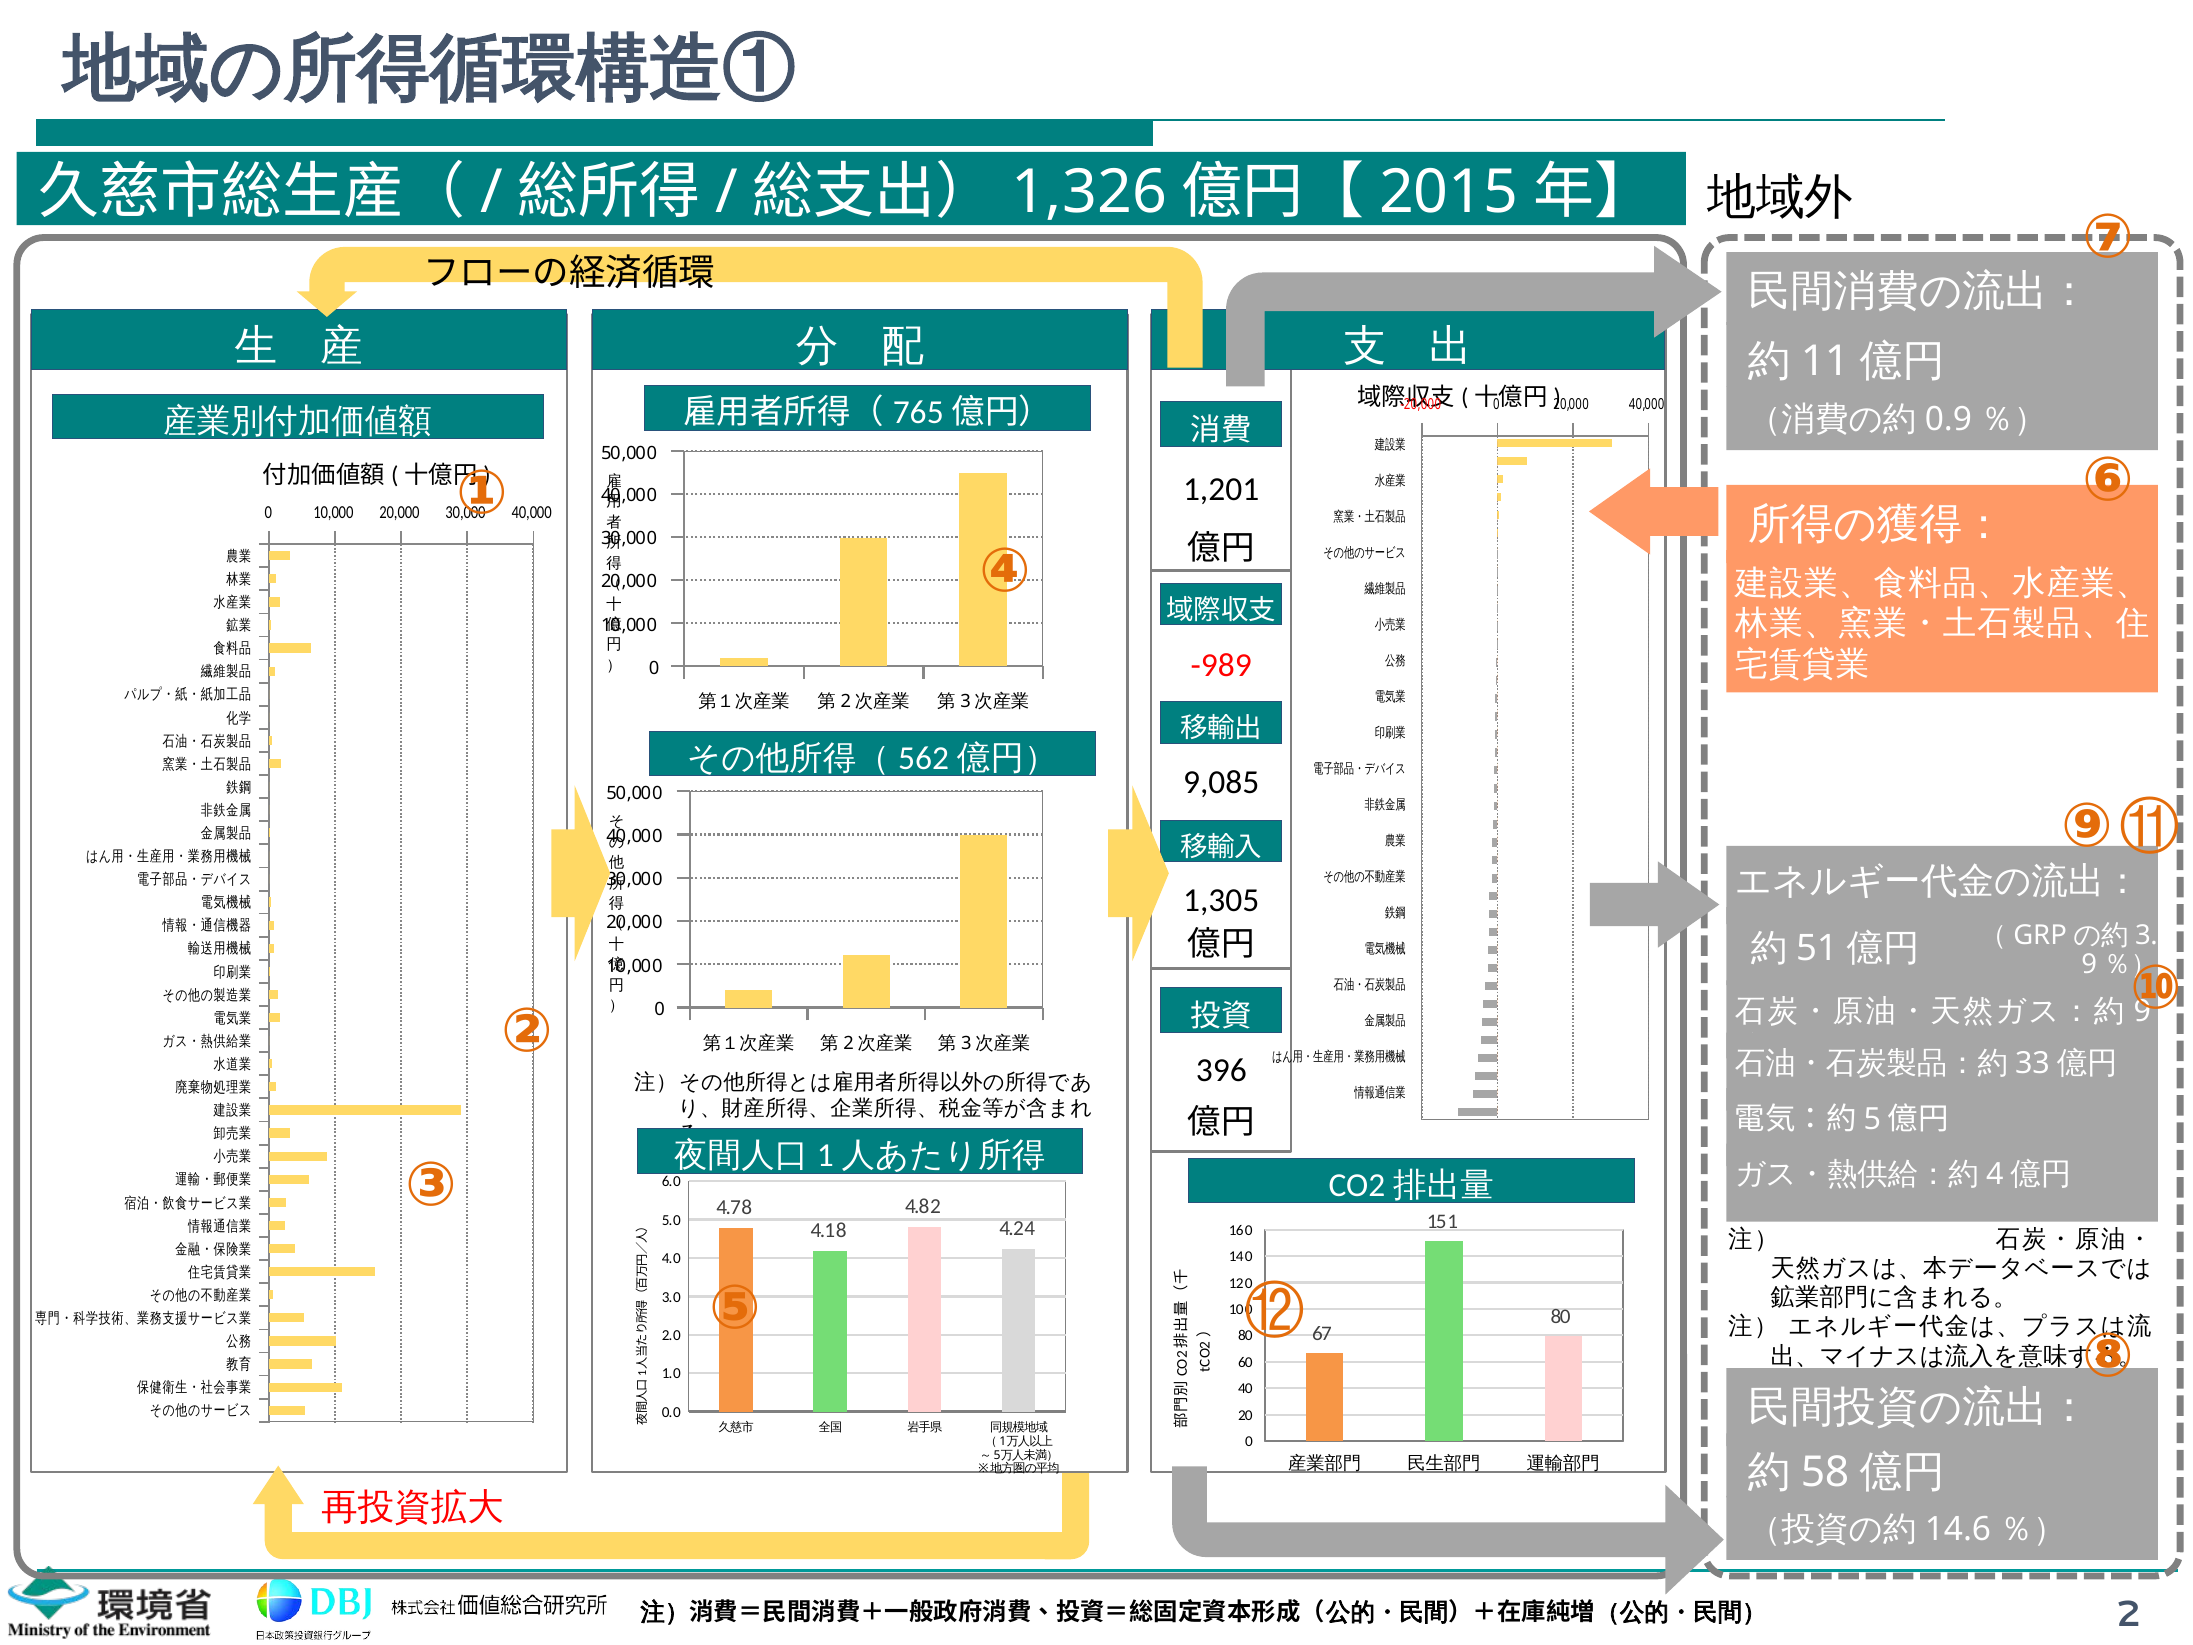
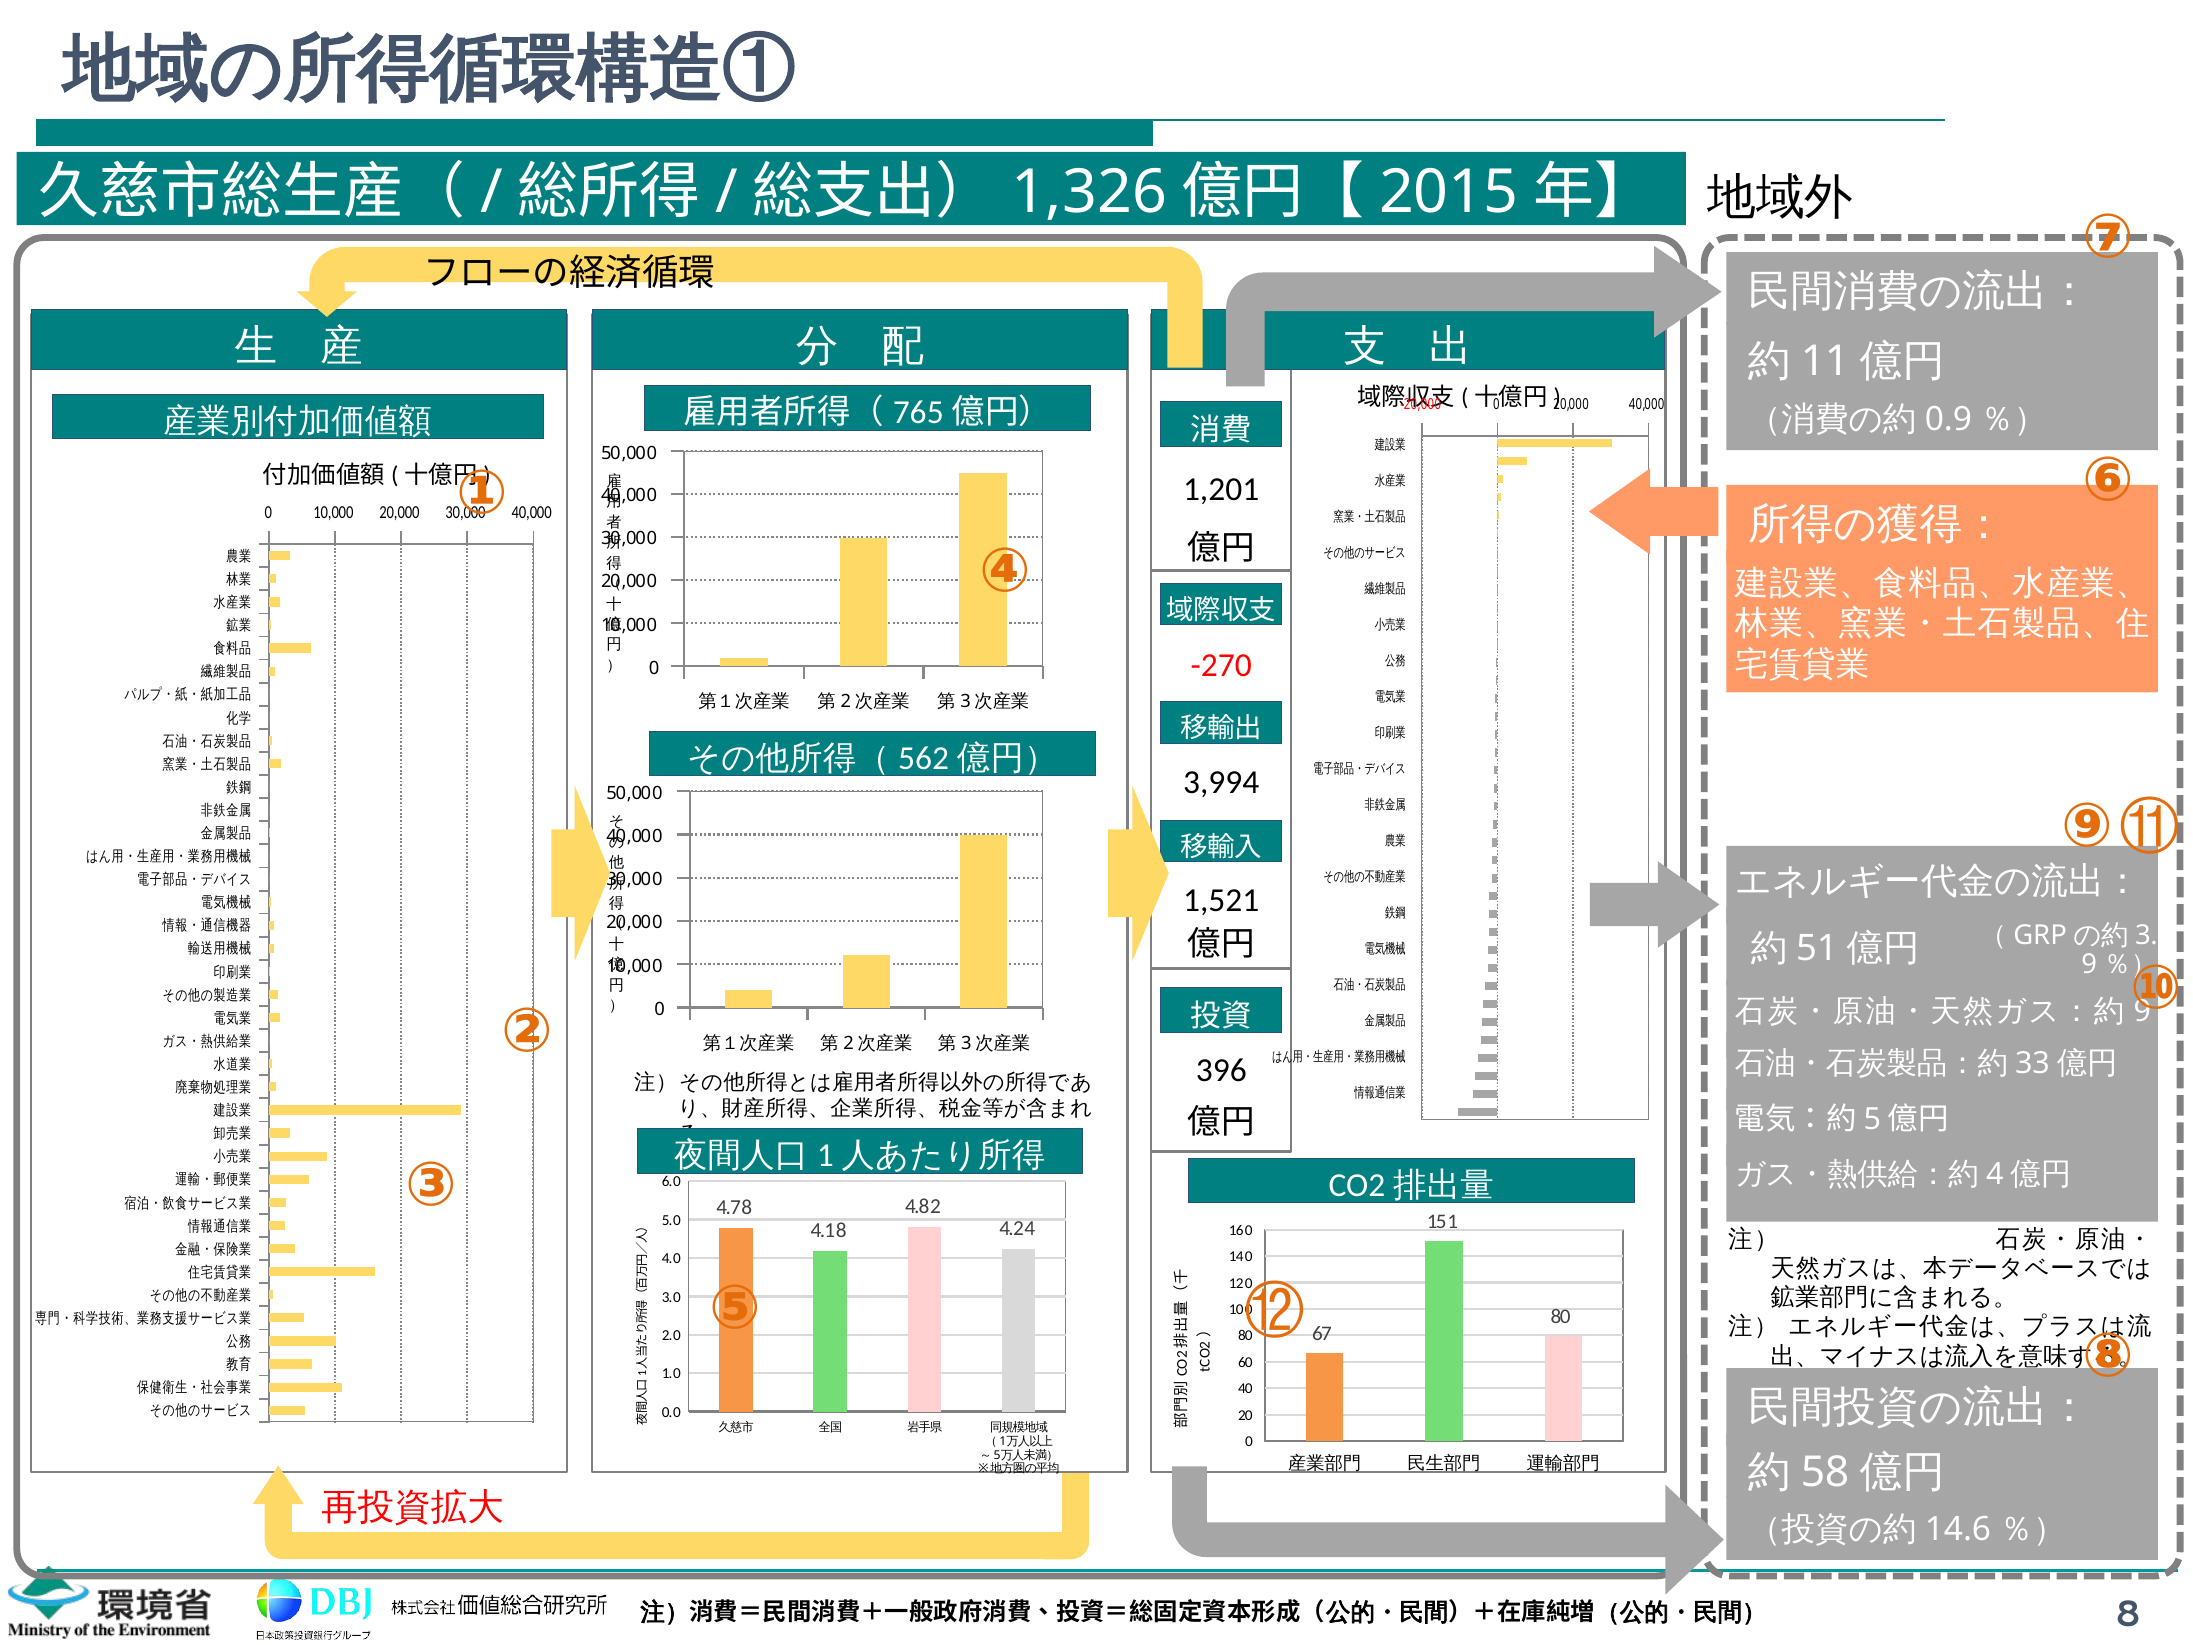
-989: -989 -> -270 (1221, 665)
9,085: 9,085 -> 3,994 (1221, 782)
1,305: 1,305 -> 1,521 (1221, 900)
2: 2 -> 8 (2128, 1614)
